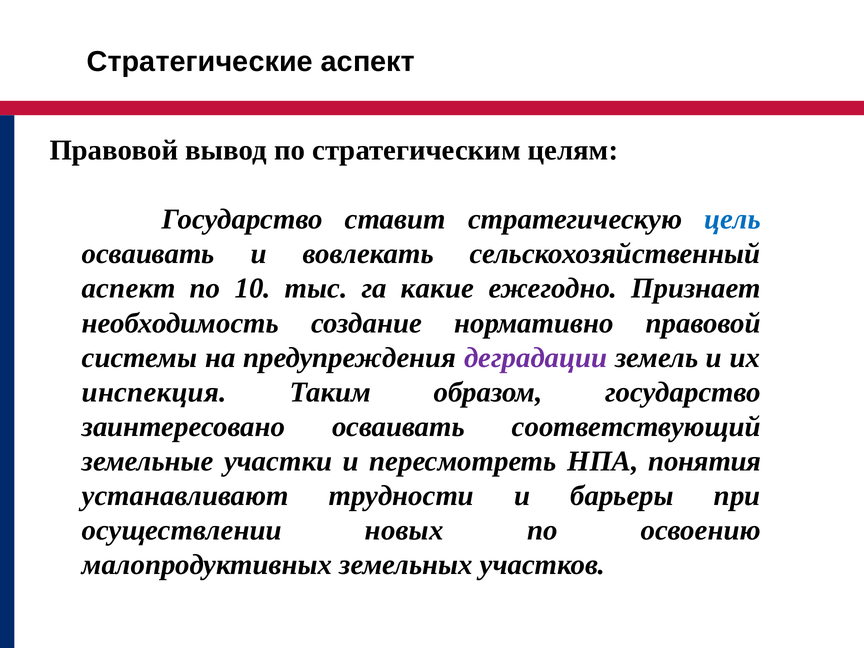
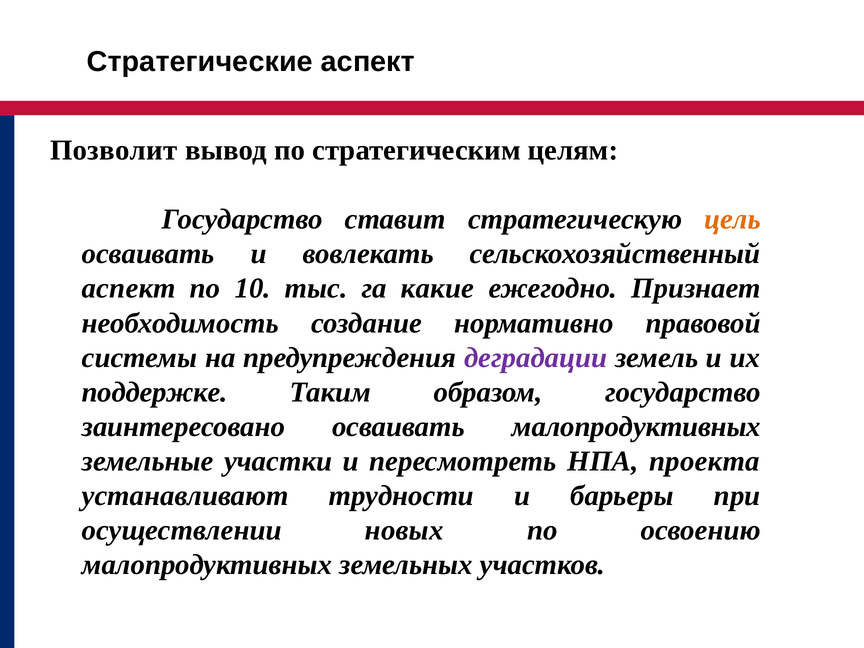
Правовой: Правовой -> Позволит (114, 150)
цель colour: blue -> orange (733, 219)
инспекция: инспекция -> поддержке (154, 392)
осваивать соответствующий: соответствующий -> малопродуктивных (636, 427)
понятия: понятия -> проекта (705, 461)
